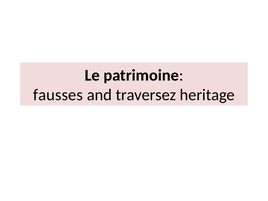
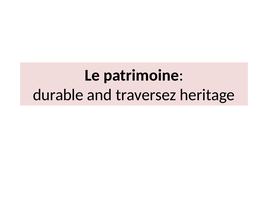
fausses: fausses -> durable (58, 95)
